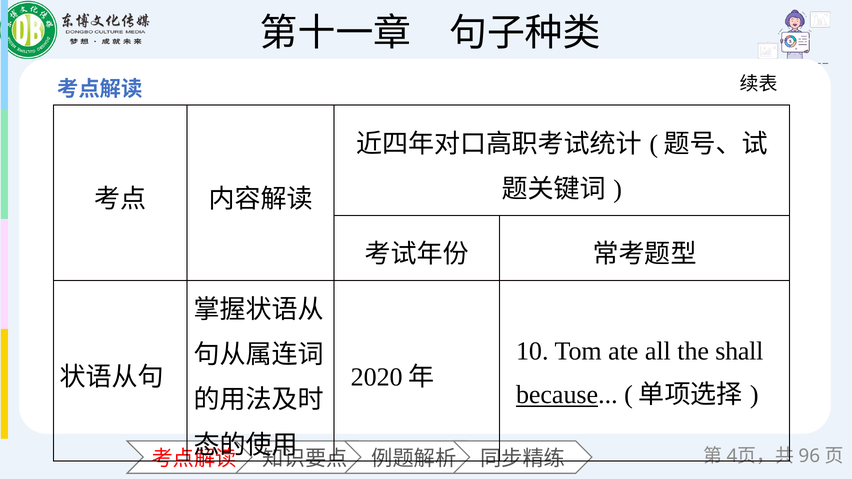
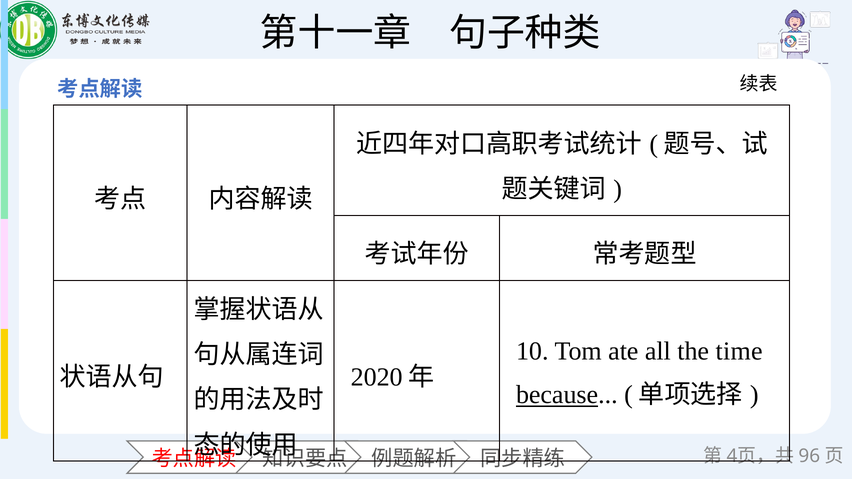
shall: shall -> time (739, 351)
